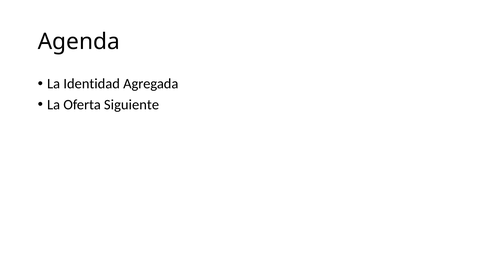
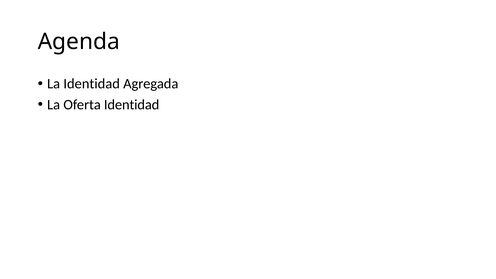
Oferta Siguiente: Siguiente -> Identidad (132, 105)
